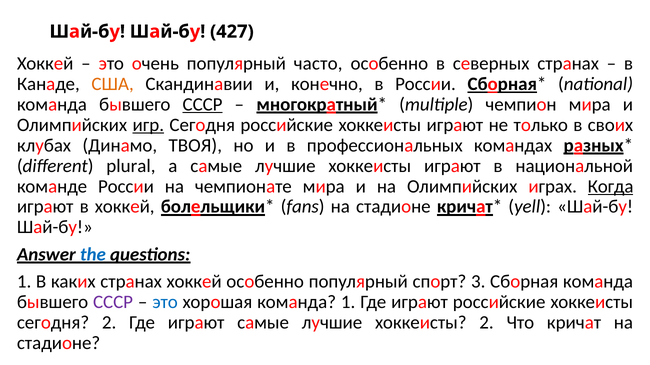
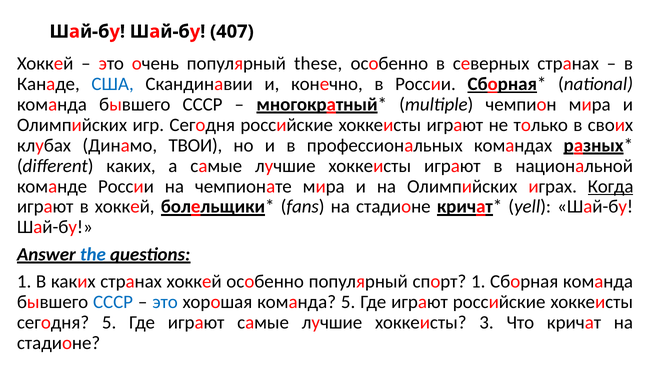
427: 427 -> 407 (232, 32)
часто: часто -> these (318, 64)
США colour: orange -> blue (113, 84)
СССР underline: present -> none (203, 105)
игр underline: present -> none (148, 125)
ТВОЯ: ТВОЯ -> ТВОИ (195, 146)
different plural: plural -> каких (131, 166)
спорт 3: 3 -> 1 (478, 282)
СССР colour: purple -> blue (113, 303)
команда 1: 1 -> 5 (348, 303)
сегодня 2: 2 -> 5 (109, 323)
хоккеисты 2: 2 -> 3 (487, 323)
